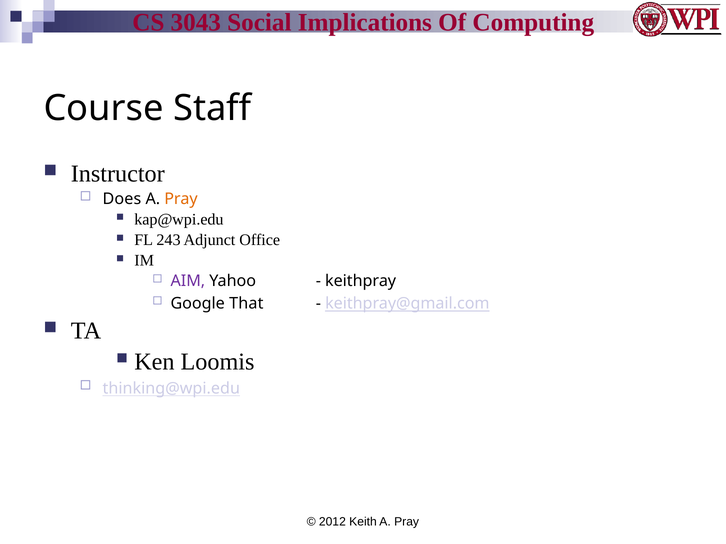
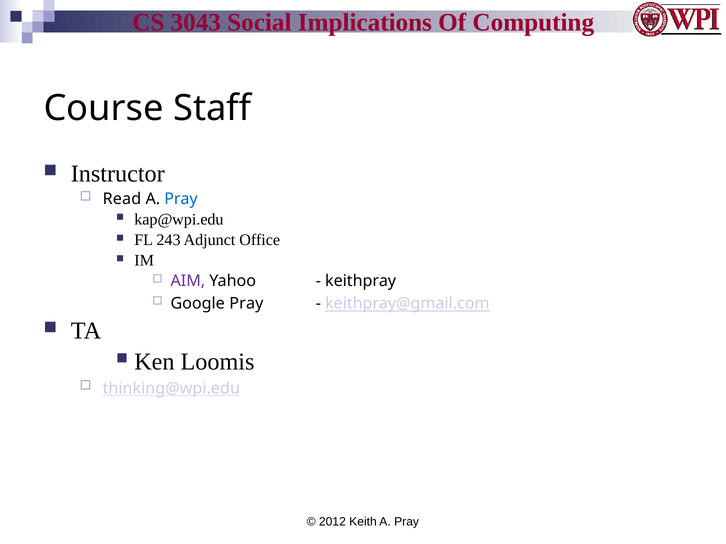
Does: Does -> Read (122, 199)
Pray colour: orange -> blue (181, 199)
Google That: That -> Pray (246, 304)
